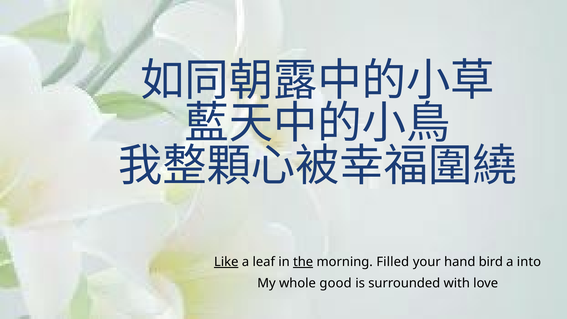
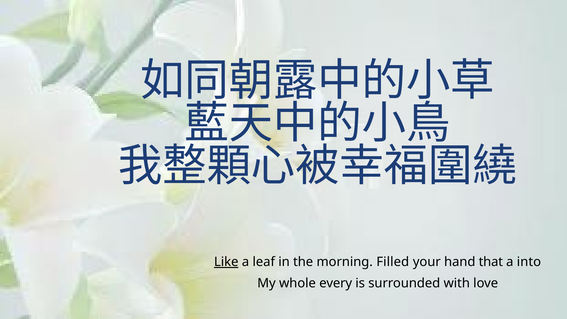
the underline: present -> none (303, 262)
bird: bird -> that (491, 262)
good: good -> every (336, 283)
